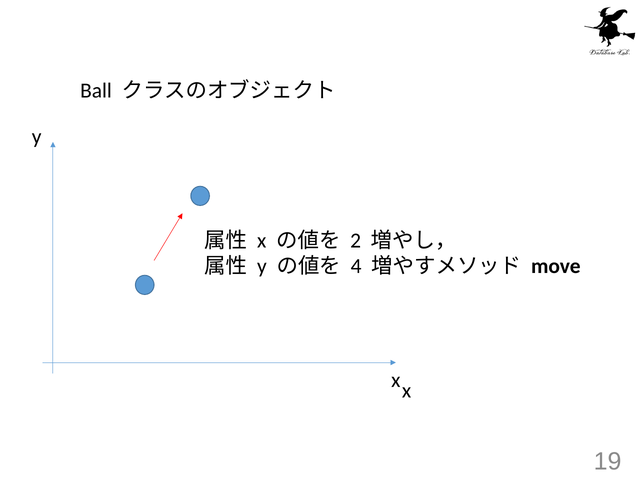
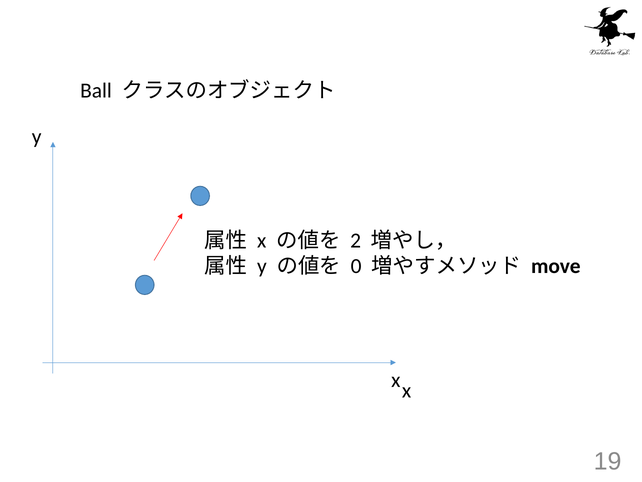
4: 4 -> 0 (356, 266)
